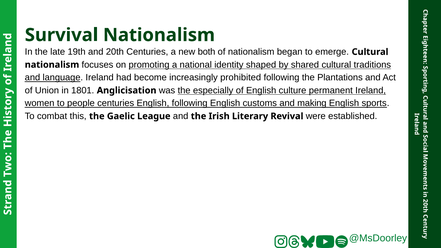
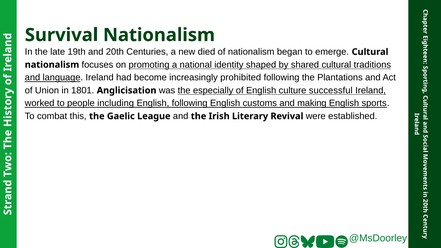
both: both -> died (207, 52)
permanent: permanent -> successful (331, 90)
women: women -> worked (40, 103)
people centuries: centuries -> including (116, 103)
